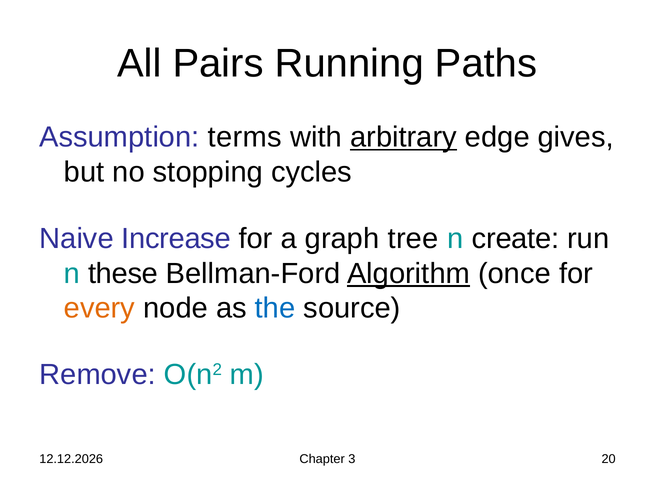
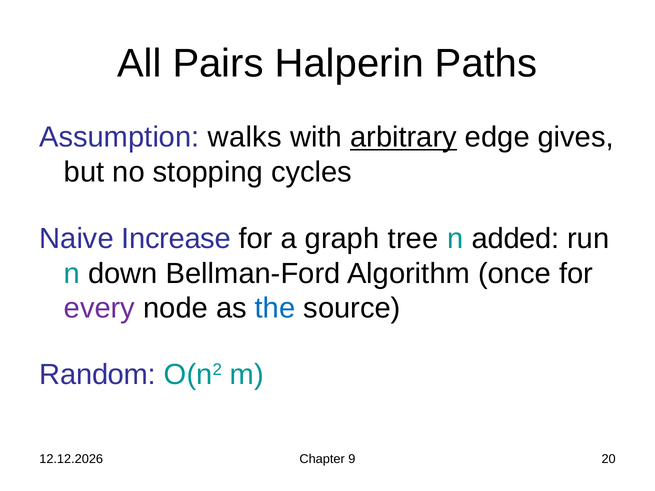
Running: Running -> Halperin (349, 63)
terms: terms -> walks (245, 137)
create: create -> added (516, 239)
these: these -> down (123, 274)
Algorithm underline: present -> none (408, 274)
every colour: orange -> purple (99, 308)
Remove: Remove -> Random (98, 375)
3: 3 -> 9 (352, 459)
